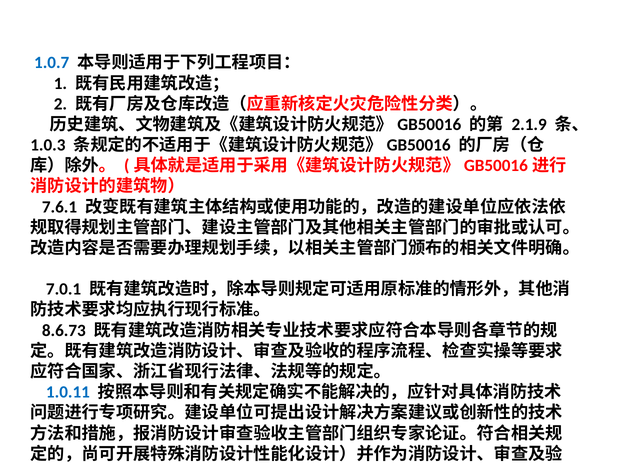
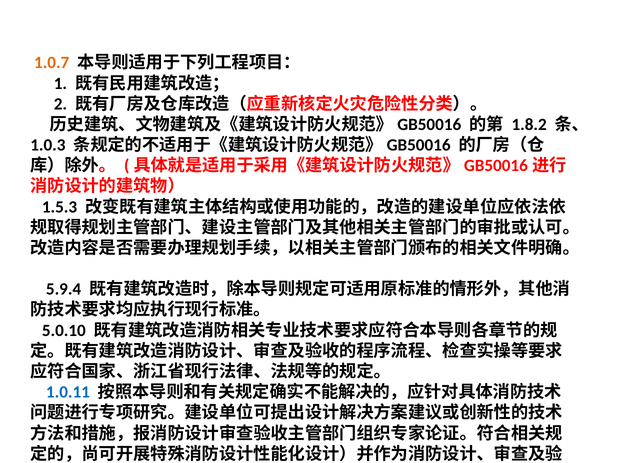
1.0.7 colour: blue -> orange (52, 63)
2.1.9: 2.1.9 -> 1.8.2 (529, 124)
7.6.1: 7.6.1 -> 1.5.3 (59, 207)
7.0.1: 7.0.1 -> 5.9.4 (64, 289)
8.6.73: 8.6.73 -> 5.0.10 (64, 330)
